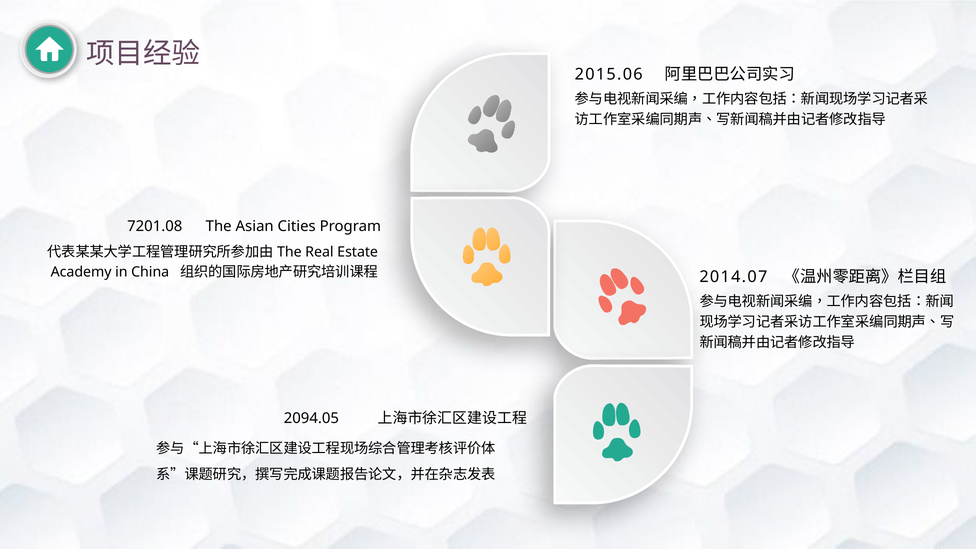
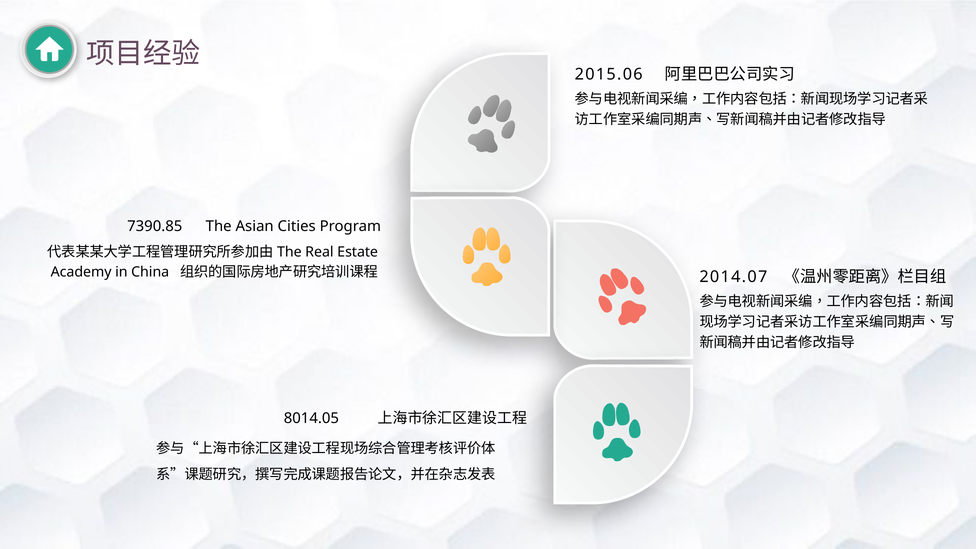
7201.08: 7201.08 -> 7390.85 (155, 226)
2094.05: 2094.05 -> 8014.05 (311, 418)
